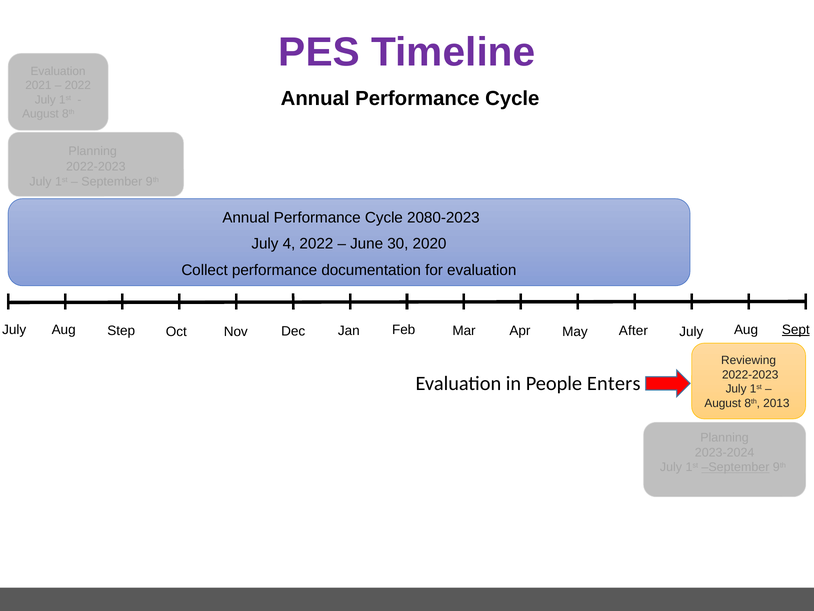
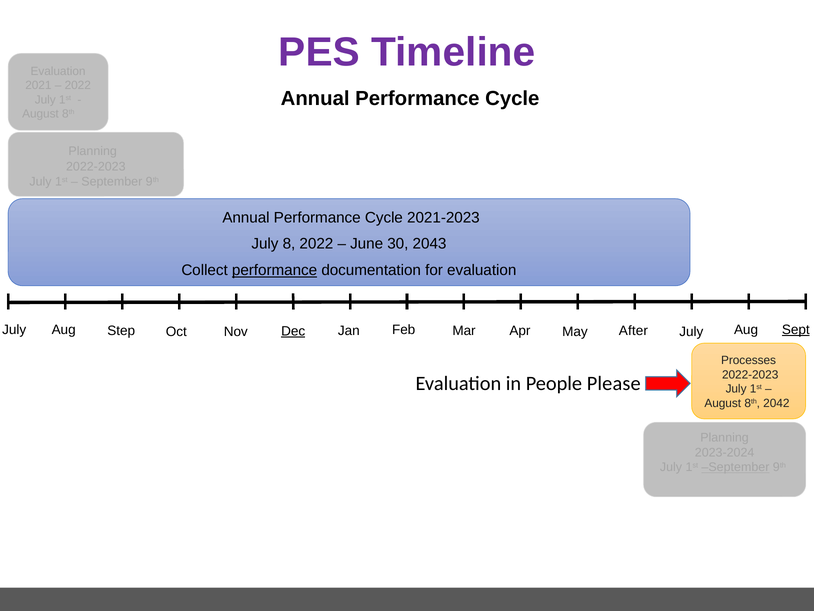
2080-2023: 2080-2023 -> 2021-2023 (443, 217)
4: 4 -> 8 (289, 244)
2020: 2020 -> 2043 (430, 244)
performance underline: none -> present (275, 270)
Dec underline: none -> present (293, 331)
Reviewing: Reviewing -> Processes (749, 360)
Enters: Enters -> Please (614, 383)
2013: 2013 -> 2042 (776, 403)
